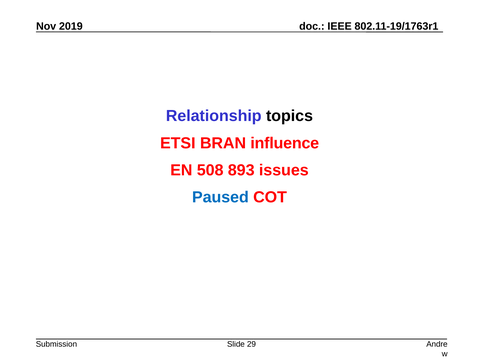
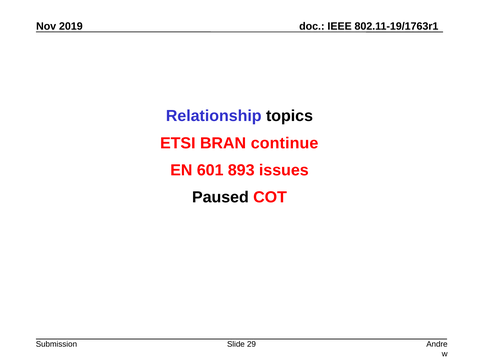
influence: influence -> continue (285, 143)
508: 508 -> 601 (210, 170)
Paused colour: blue -> black (220, 197)
